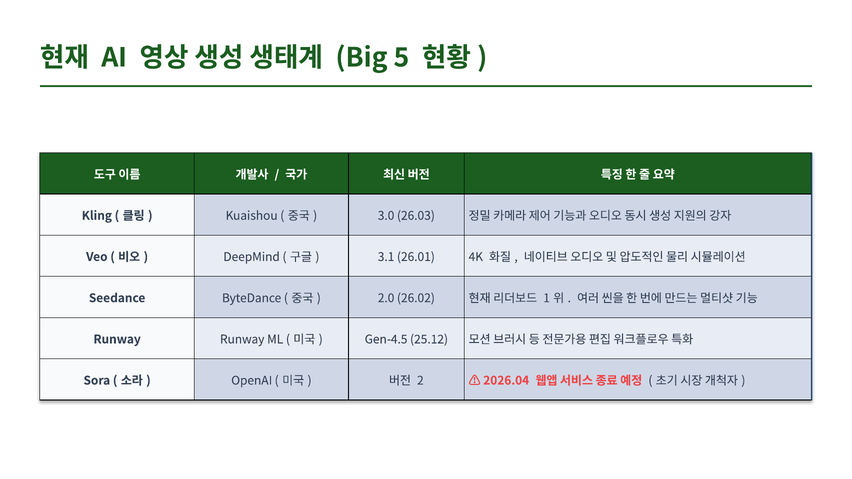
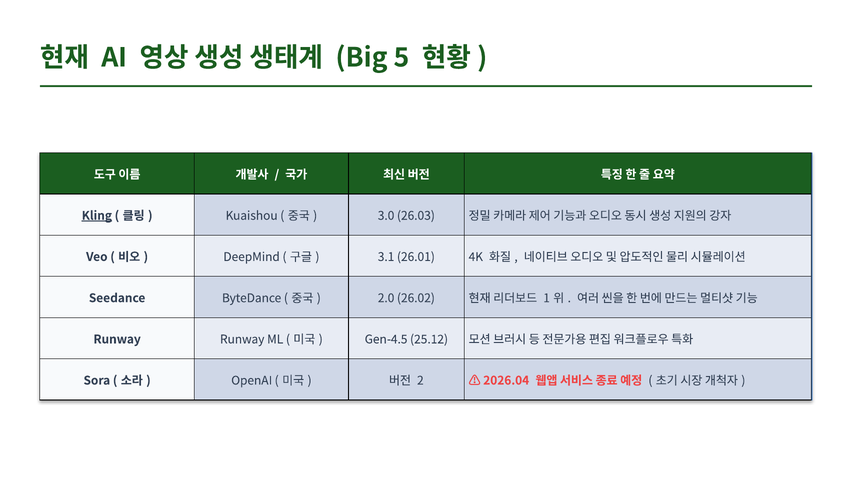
Kling underline: none -> present (97, 216)
